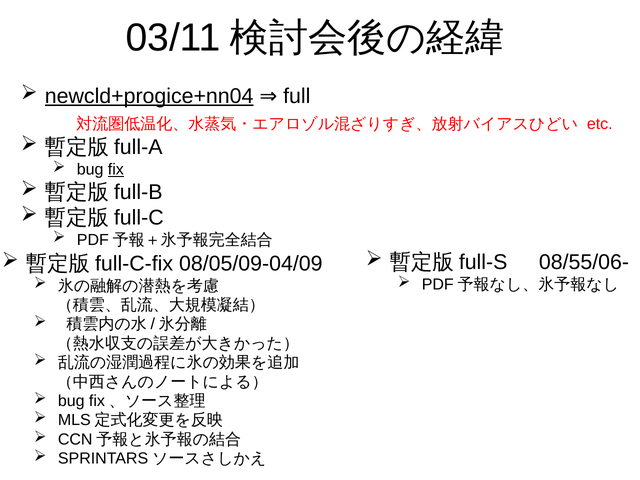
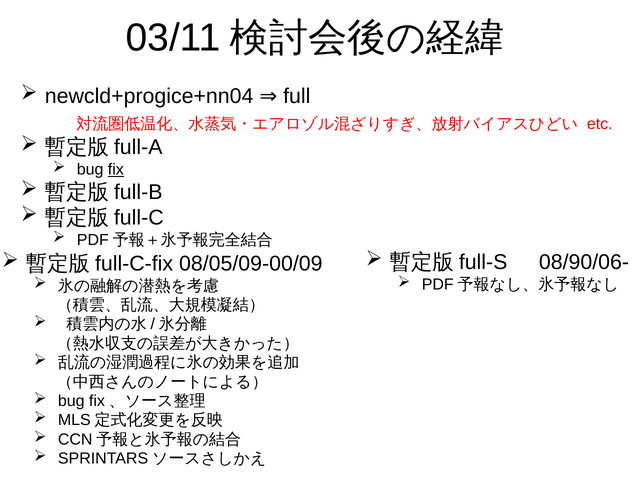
newcld+progice+nn04 underline: present -> none (149, 96)
08/55/06-: 08/55/06- -> 08/90/06- (584, 262)
08/05/09-04/09: 08/05/09-04/09 -> 08/05/09-00/09 (251, 264)
